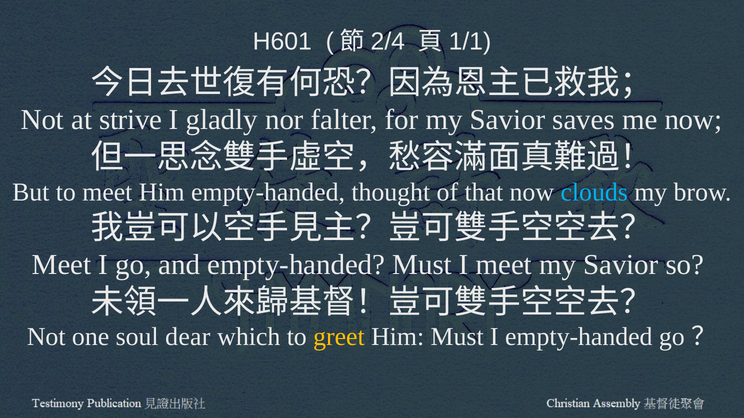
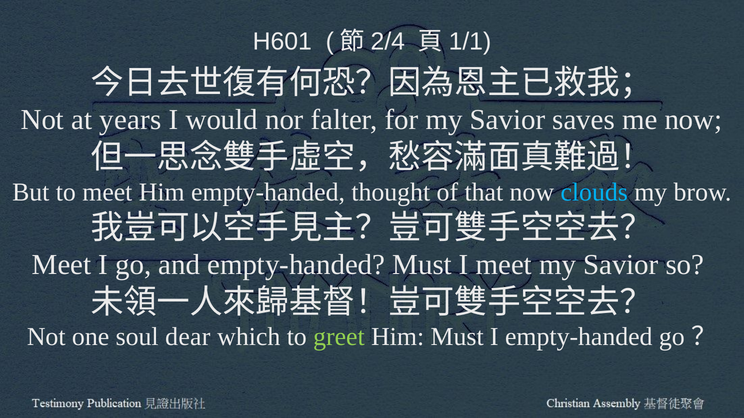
strive: strive -> years (130, 120)
gladly: gladly -> would (222, 120)
greet colour: yellow -> light green (339, 337)
